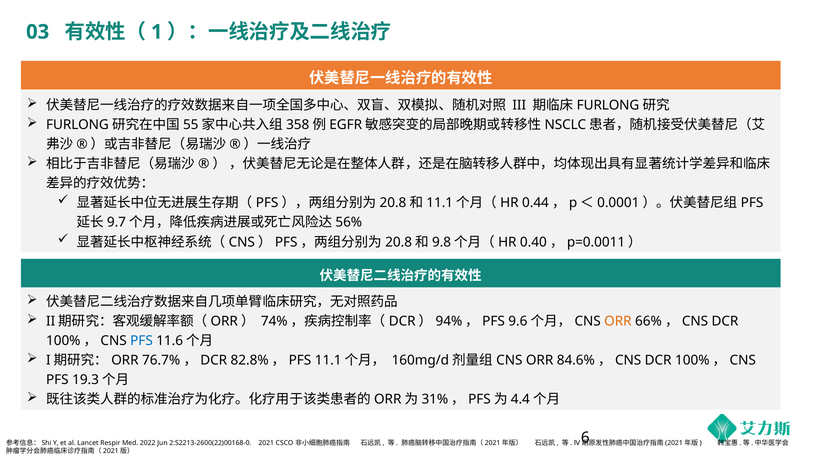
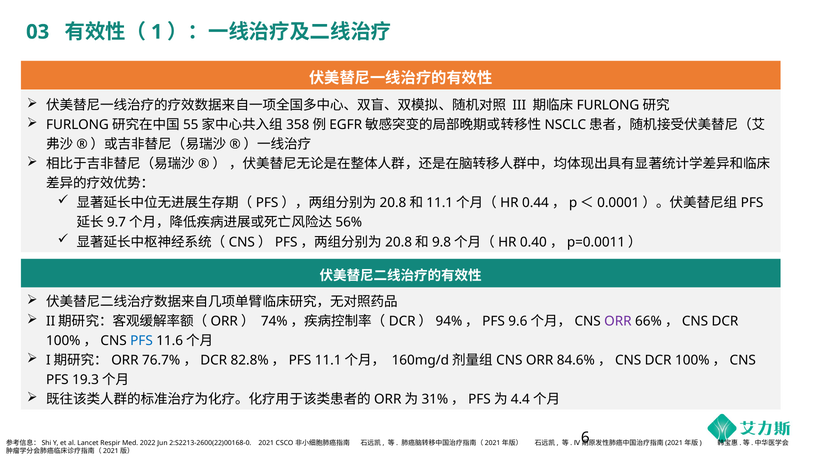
ORR colour: orange -> purple (618, 321)
